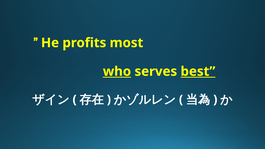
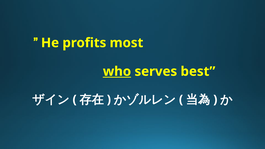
best underline: present -> none (198, 71)
